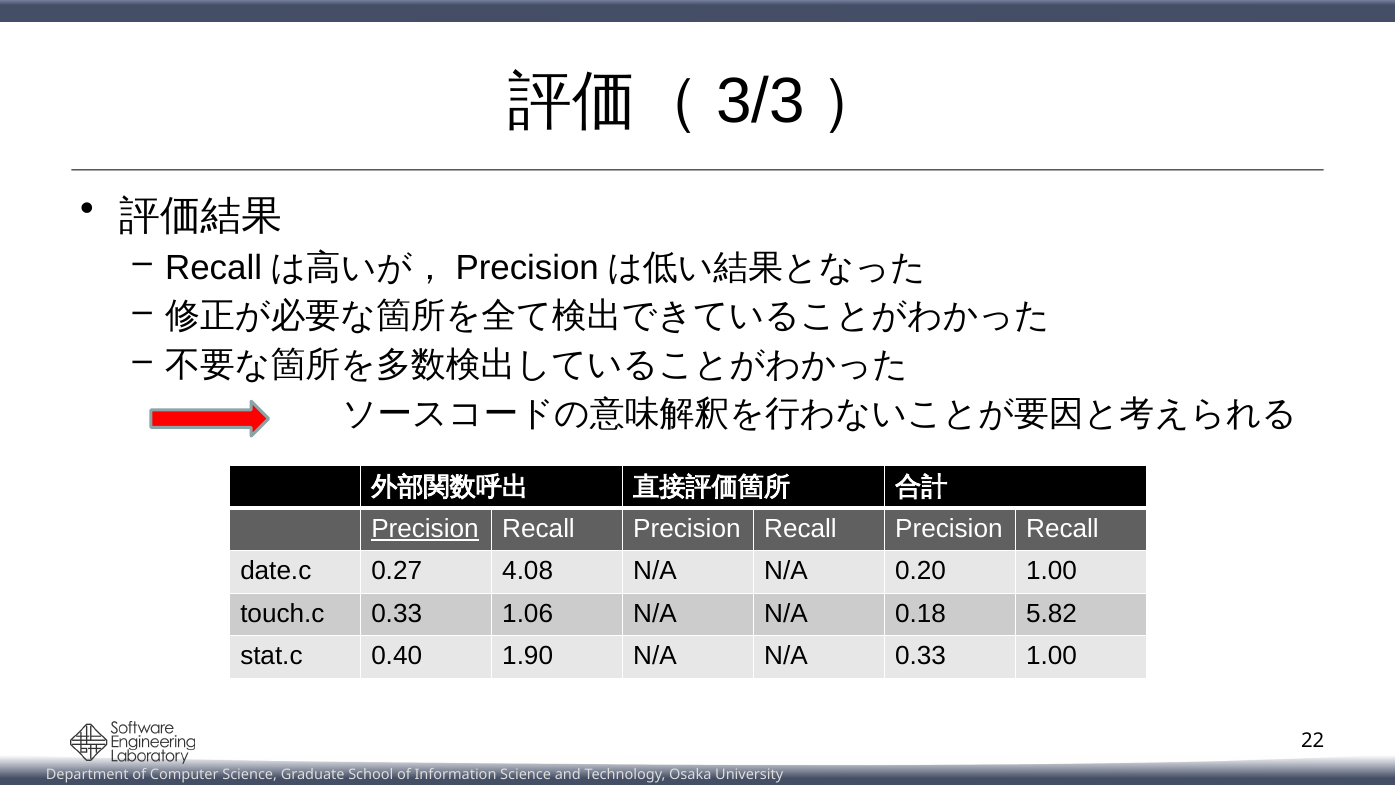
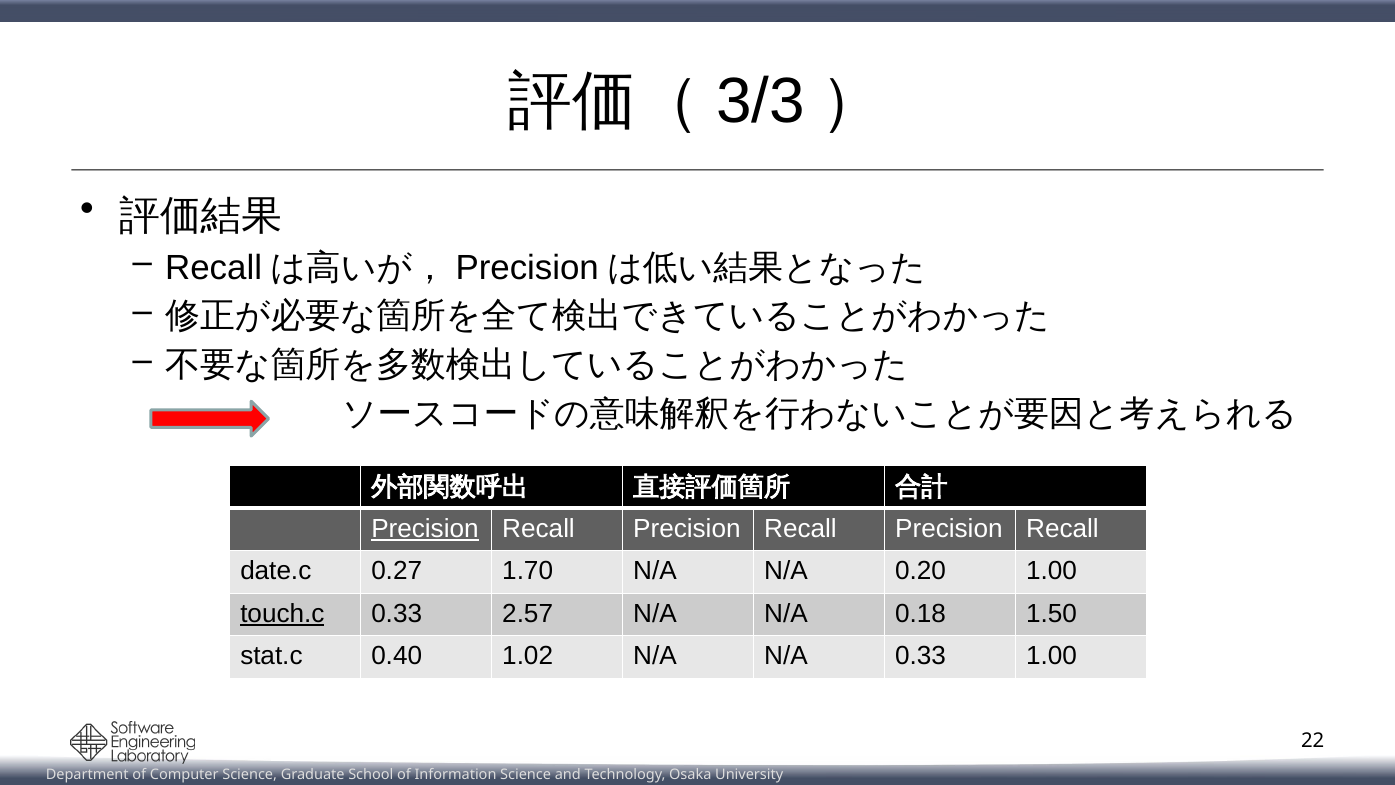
4.08: 4.08 -> 1.70 (528, 571)
touch.c underline: none -> present (282, 613)
1.06: 1.06 -> 2.57 (528, 613)
5.82: 5.82 -> 1.50 (1052, 613)
1.90: 1.90 -> 1.02 (528, 656)
